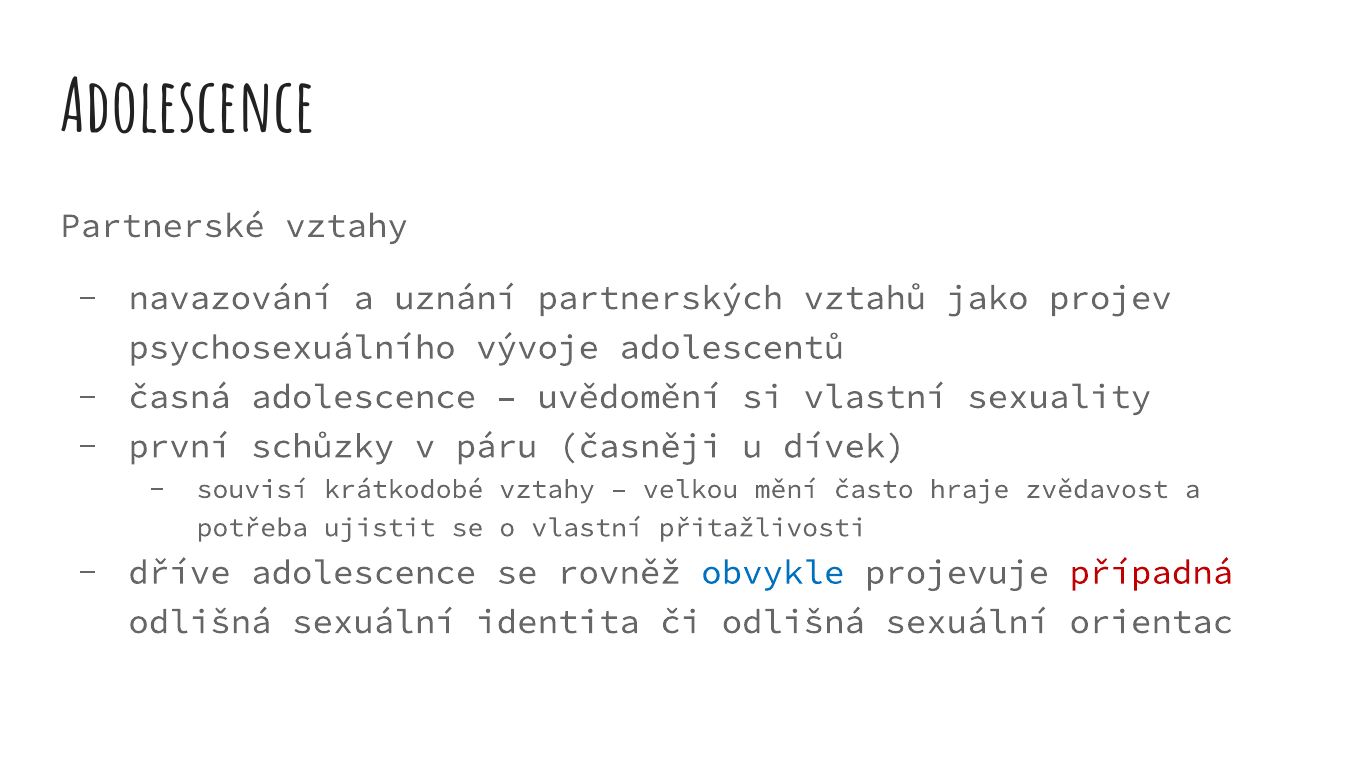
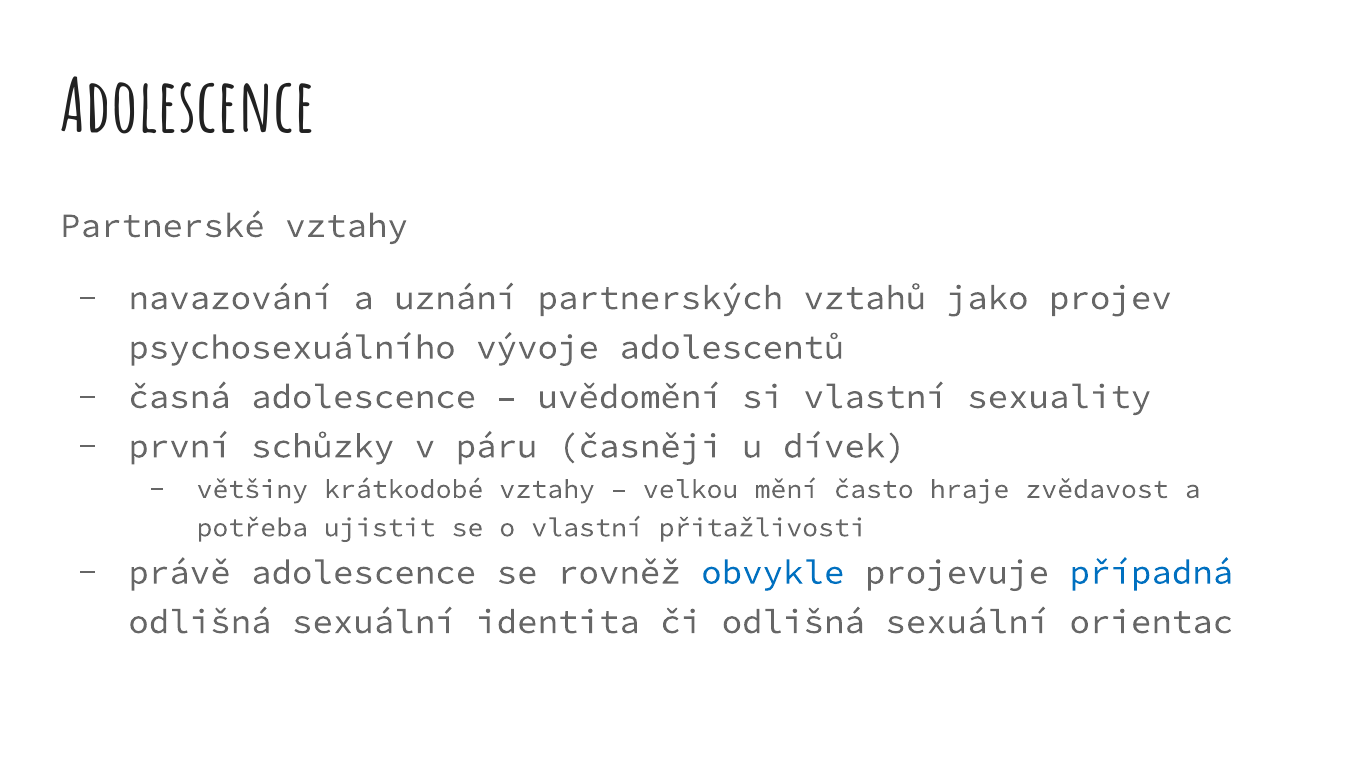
souvisí: souvisí -> většiny (252, 489)
dříve: dříve -> právě (179, 573)
případná colour: red -> blue (1151, 573)
